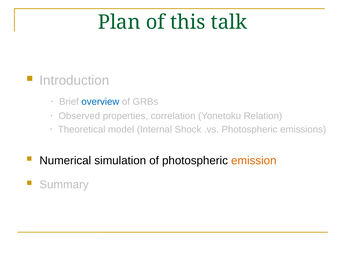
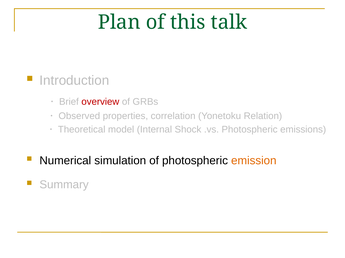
overview colour: blue -> red (100, 102)
